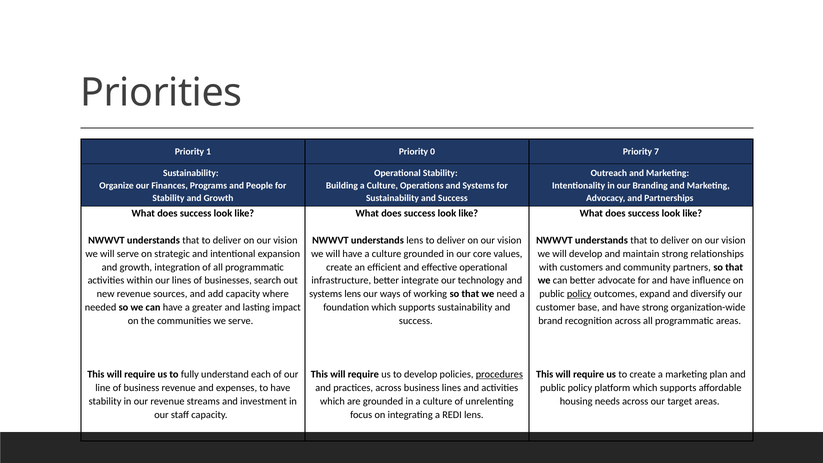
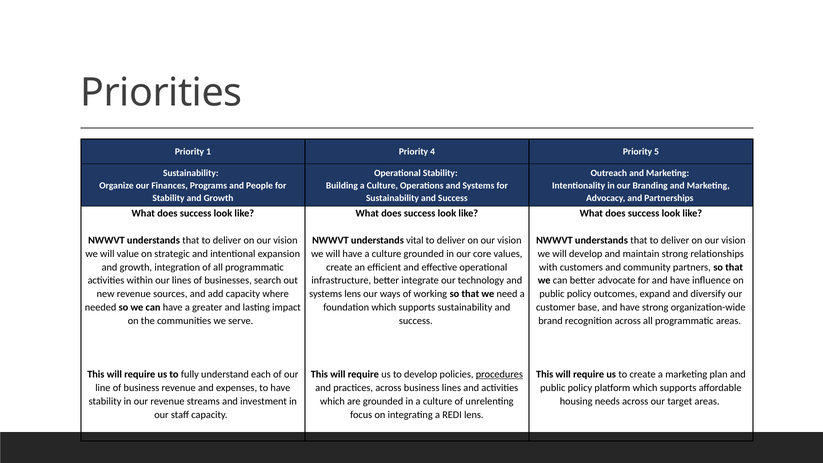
0: 0 -> 4 (433, 152)
7: 7 -> 5 (657, 152)
understands lens: lens -> vital (415, 240)
will serve: serve -> value (128, 254)
policy underline: present -> none (579, 294)
